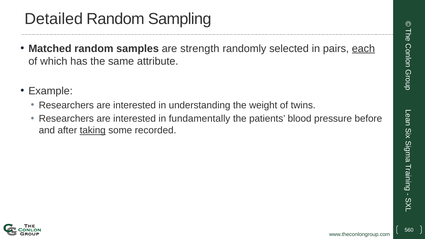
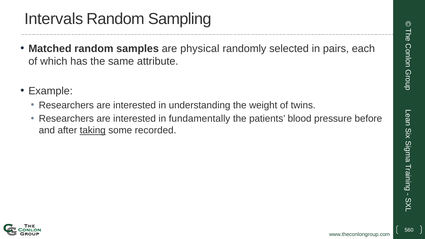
Detailed: Detailed -> Intervals (54, 19)
strength: strength -> physical (200, 49)
each underline: present -> none (363, 49)
